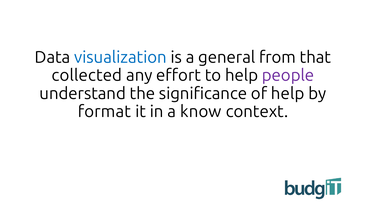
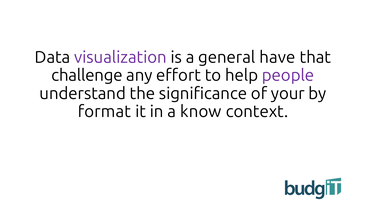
visualization colour: blue -> purple (120, 57)
from: from -> have (277, 57)
collected: collected -> challenge (87, 75)
of help: help -> your (288, 93)
